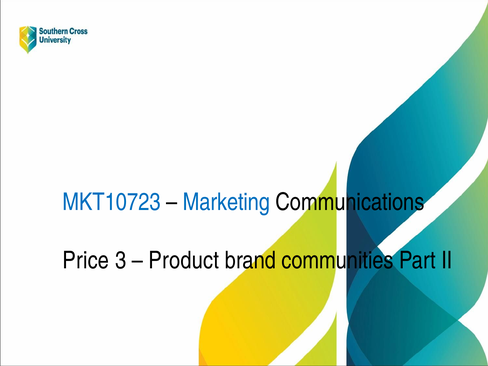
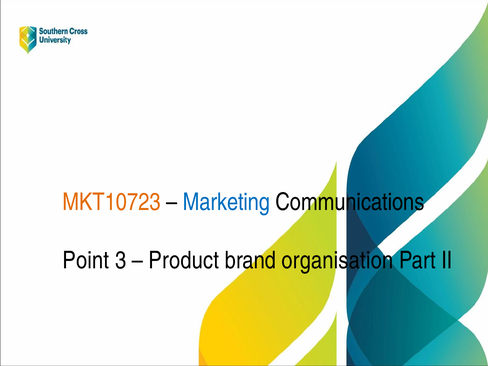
MKT10723 colour: blue -> orange (112, 202)
Price: Price -> Point (86, 261)
communities: communities -> organisation (337, 261)
